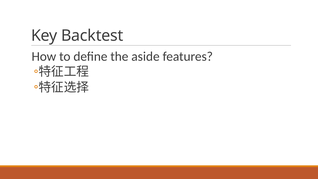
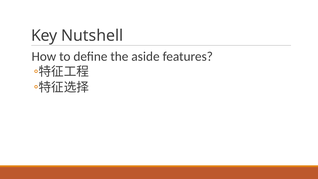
Backtest: Backtest -> Nutshell (92, 36)
